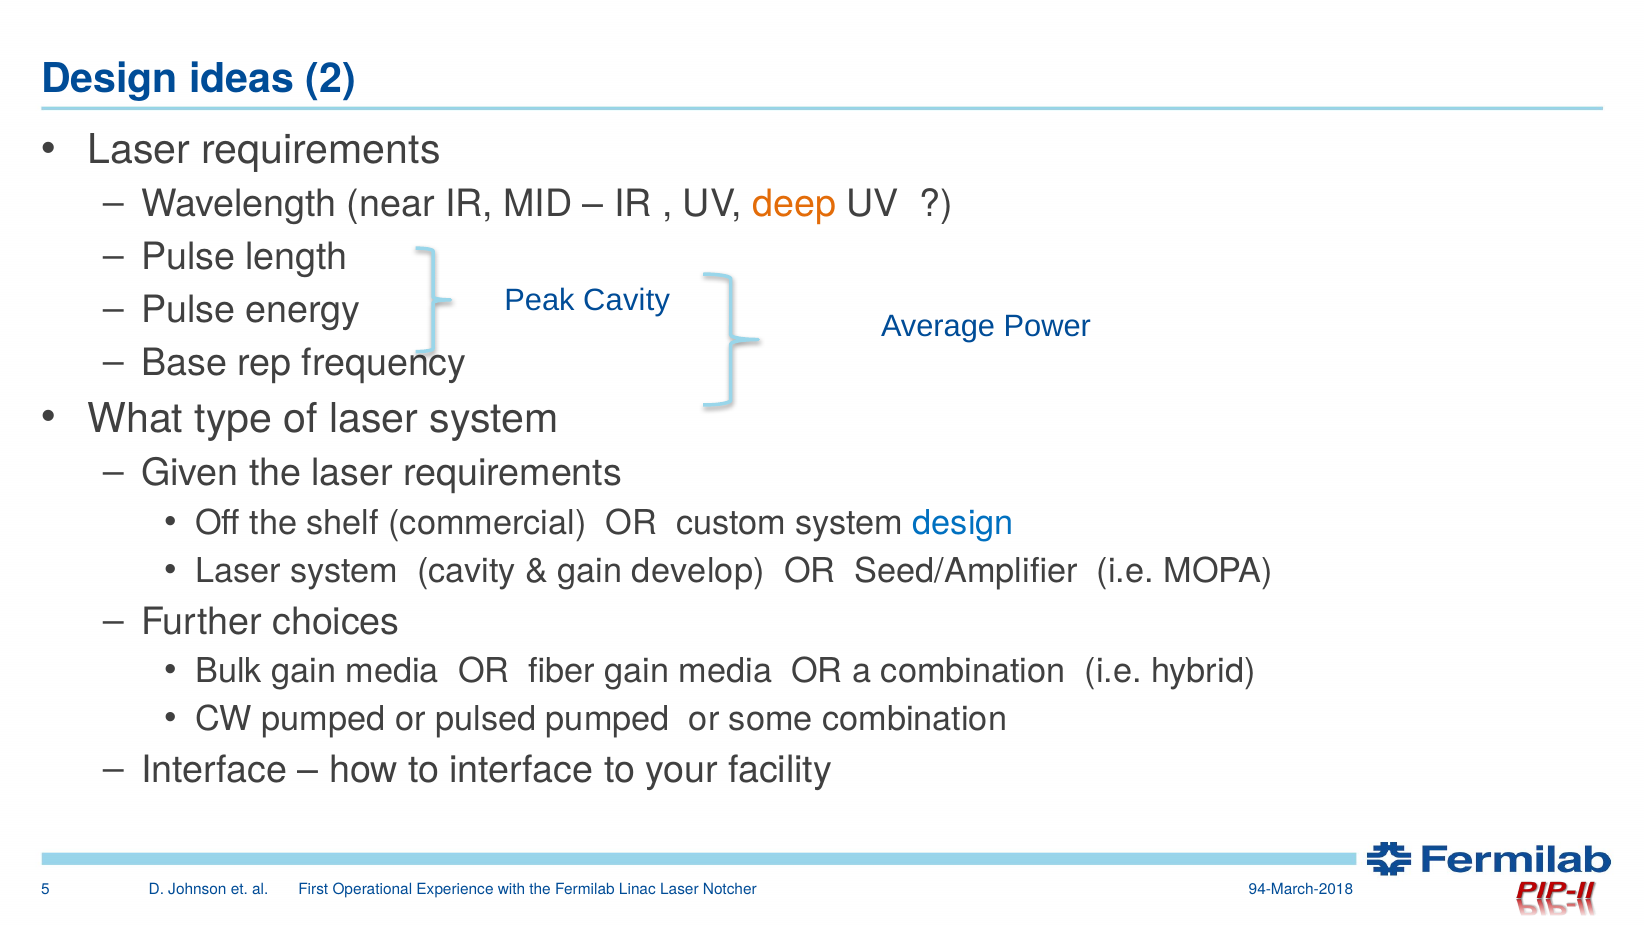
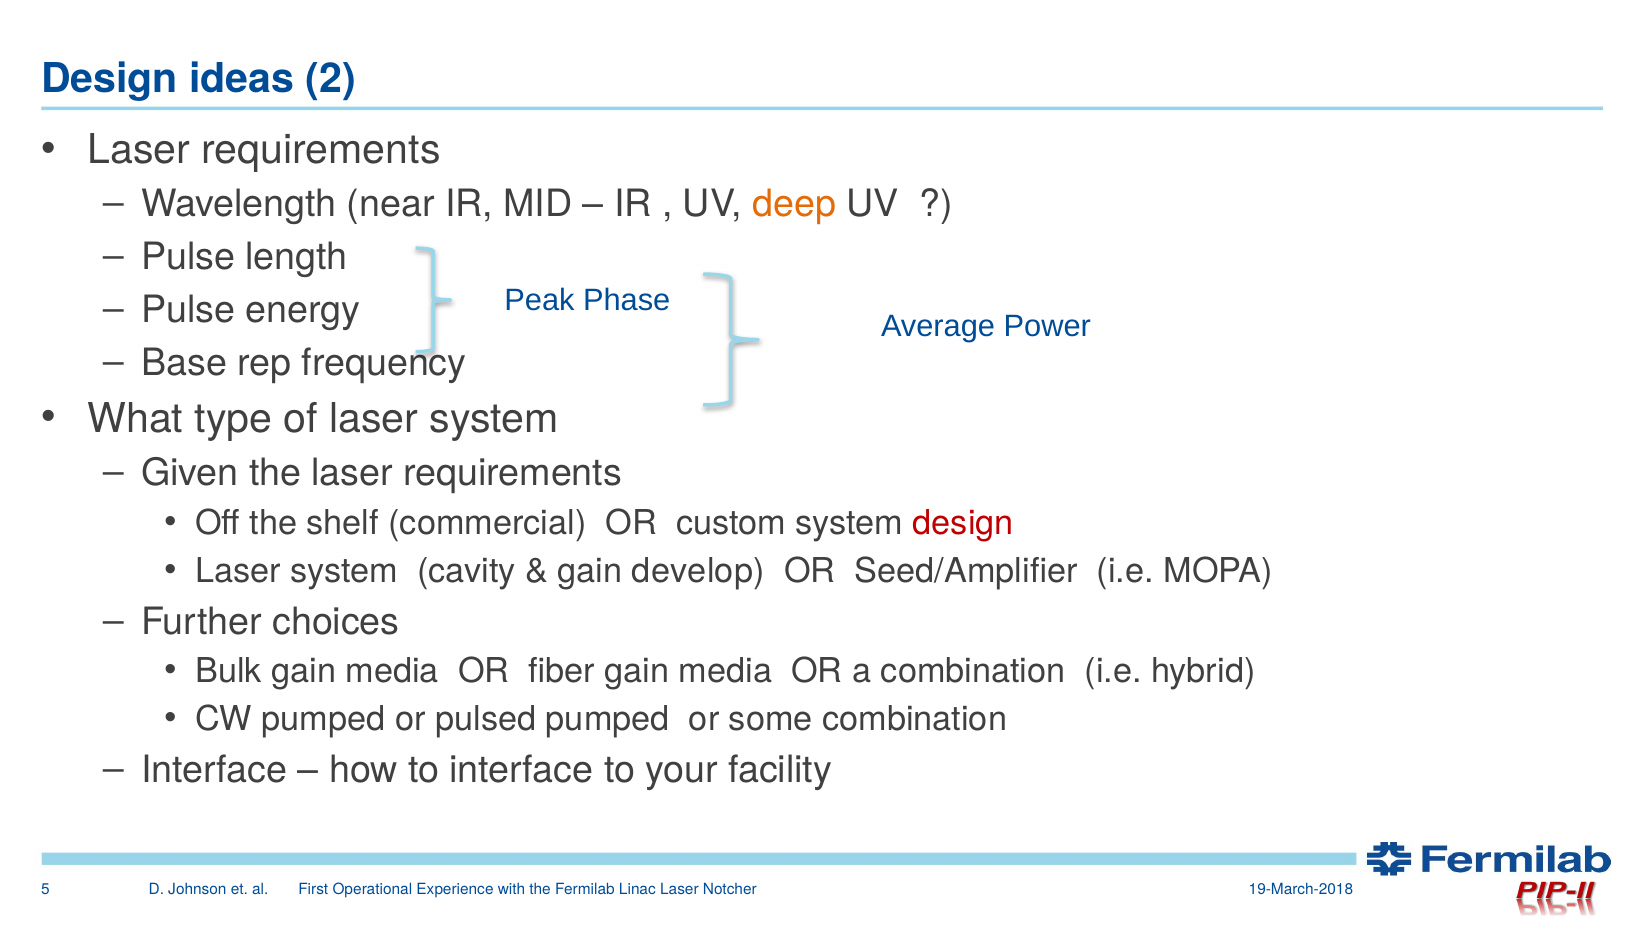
Peak Cavity: Cavity -> Phase (627, 301)
design colour: blue -> red (963, 523)
94-March-2018: 94-March-2018 -> 19-March-2018 (1301, 889)
